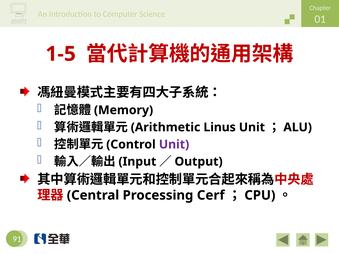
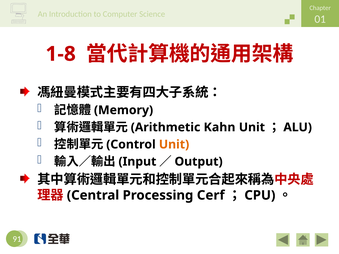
1-5: 1-5 -> 1-8 (61, 54)
Linus: Linus -> Kahn (220, 127)
Unit colour: purple -> orange (174, 145)
